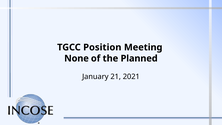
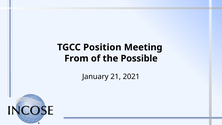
None: None -> From (76, 58)
Planned: Planned -> Possible (139, 58)
